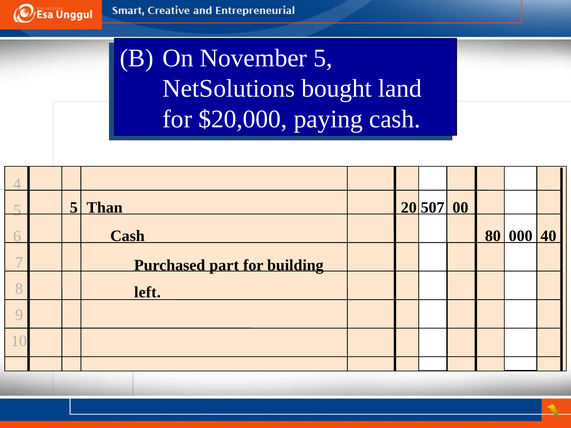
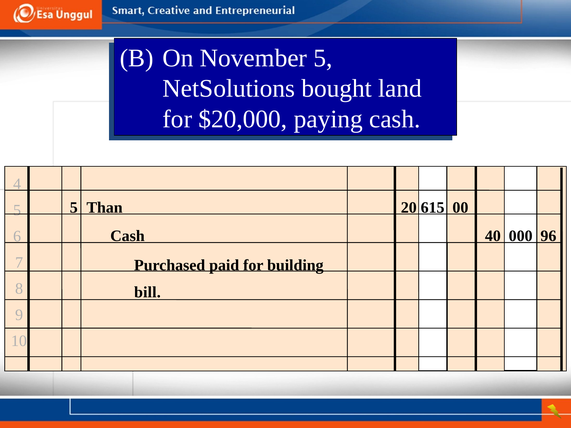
507: 507 -> 615 (433, 208)
80: 80 -> 40 (493, 236)
40: 40 -> 96 (548, 236)
part: part -> paid (224, 265)
left: left -> bill (147, 292)
